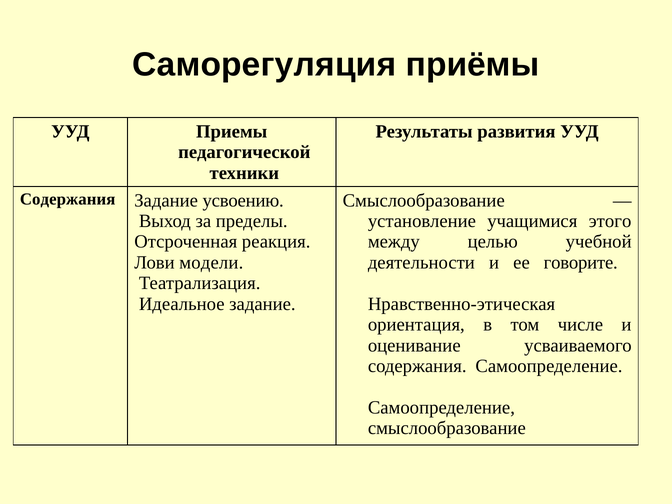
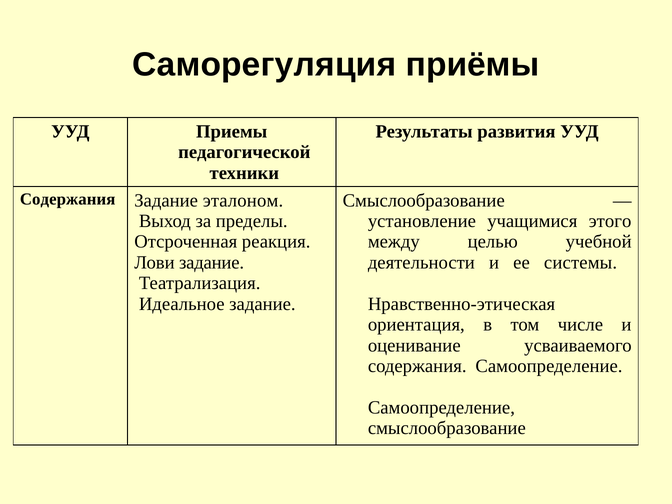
усвоению: усвоению -> эталоном (243, 200)
Лови модели: модели -> задание (212, 263)
говорите: говорите -> системы (581, 263)
